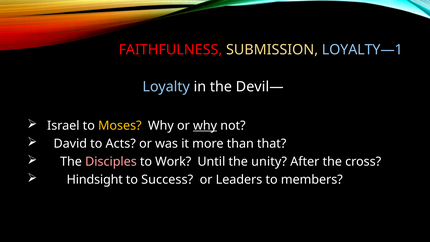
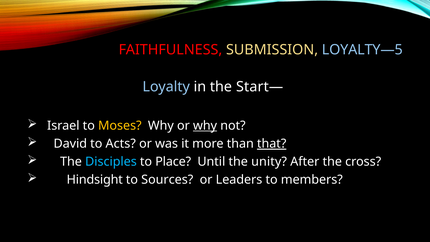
LOYALTY—1: LOYALTY—1 -> LOYALTY—5 (362, 50)
Devil—: Devil— -> Start— (260, 87)
that underline: none -> present (272, 144)
Disciples colour: pink -> light blue (111, 162)
Work: Work -> Place (173, 162)
Success: Success -> Sources (167, 180)
